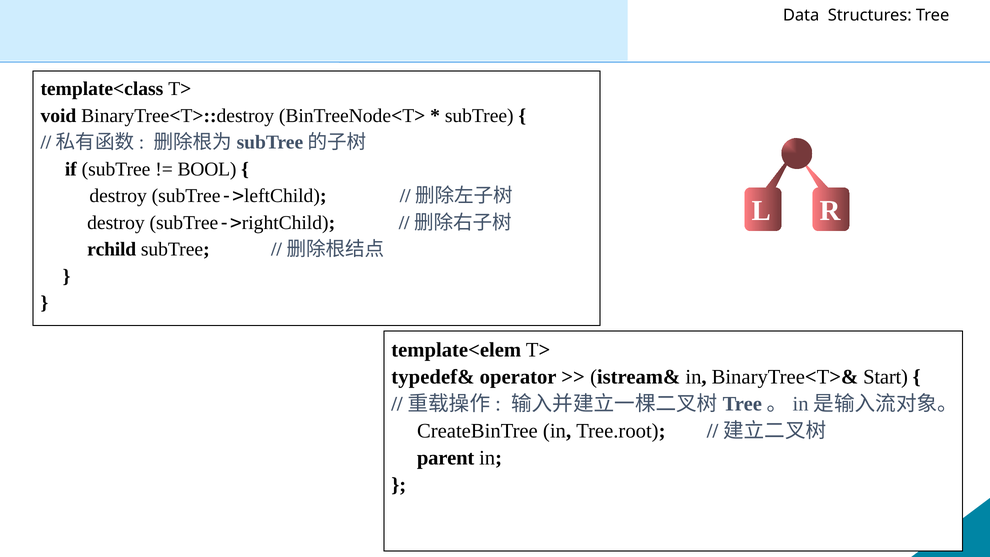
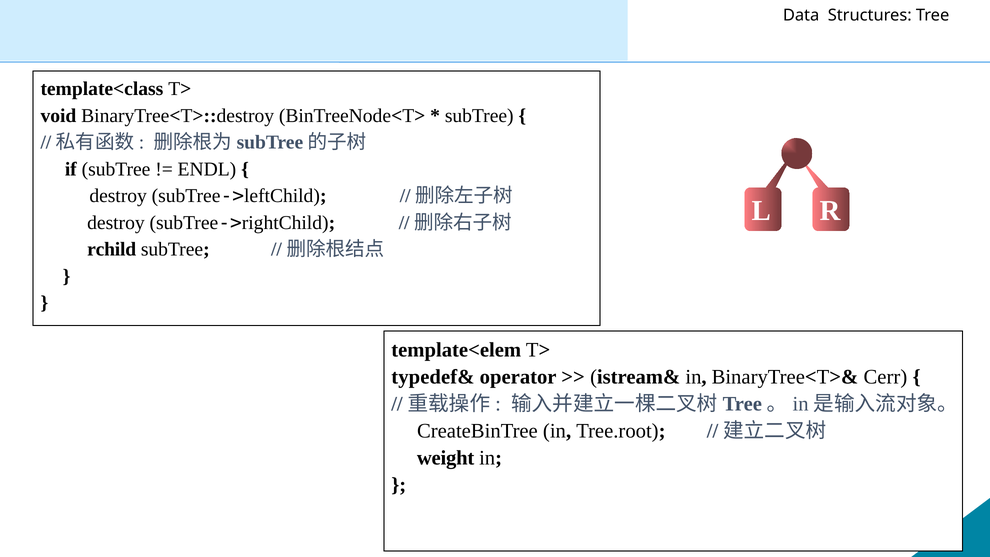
BOOL: BOOL -> ENDL (207, 169)
Start: Start -> Cerr (885, 377)
parent: parent -> weight (446, 458)
